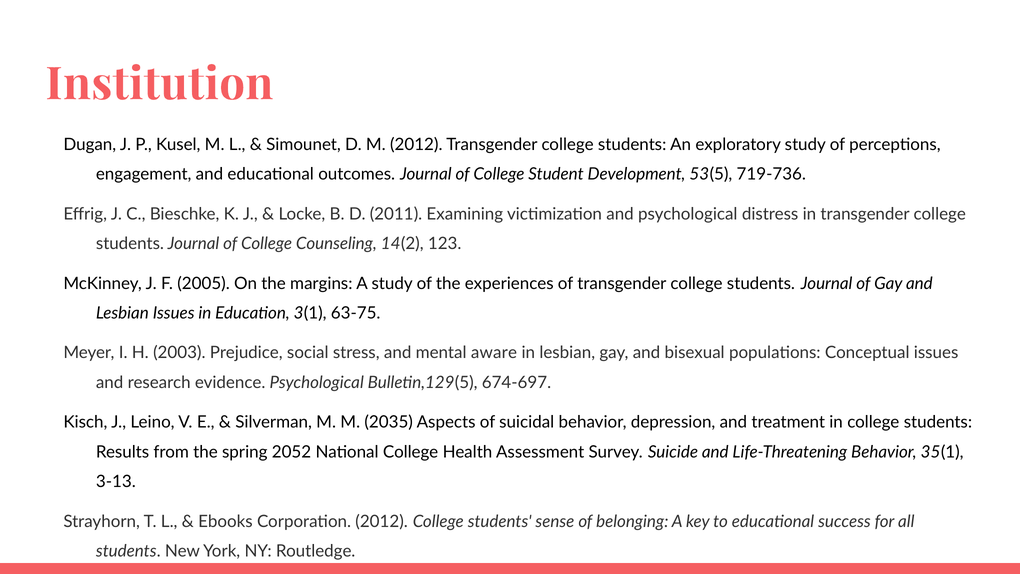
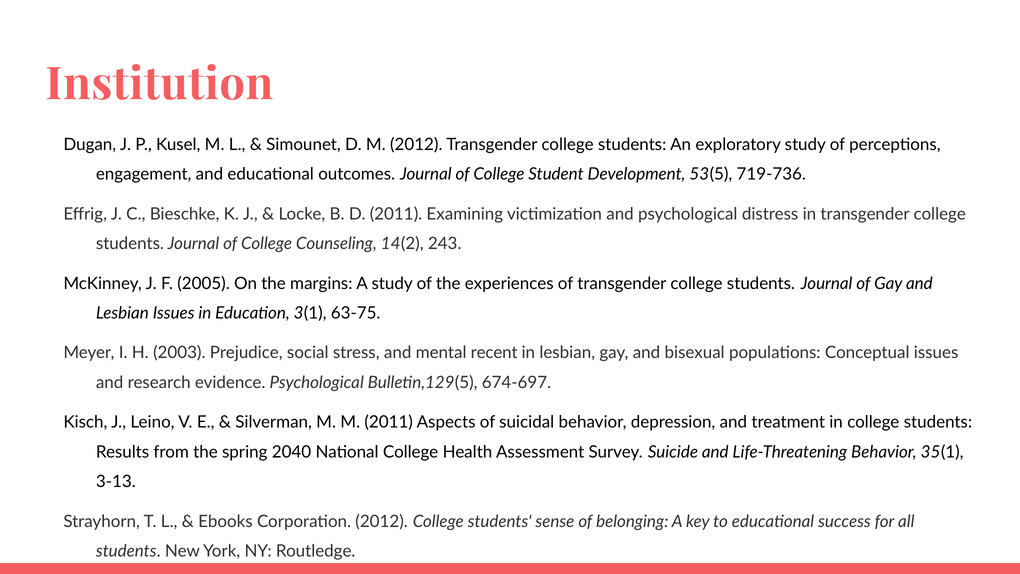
123: 123 -> 243 (445, 244)
aware: aware -> recent (494, 353)
M 2035: 2035 -> 2011 (389, 422)
2052: 2052 -> 2040 (291, 452)
